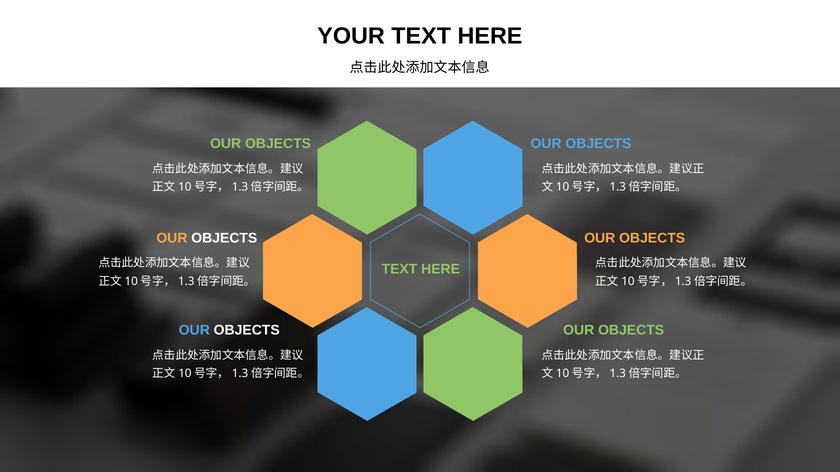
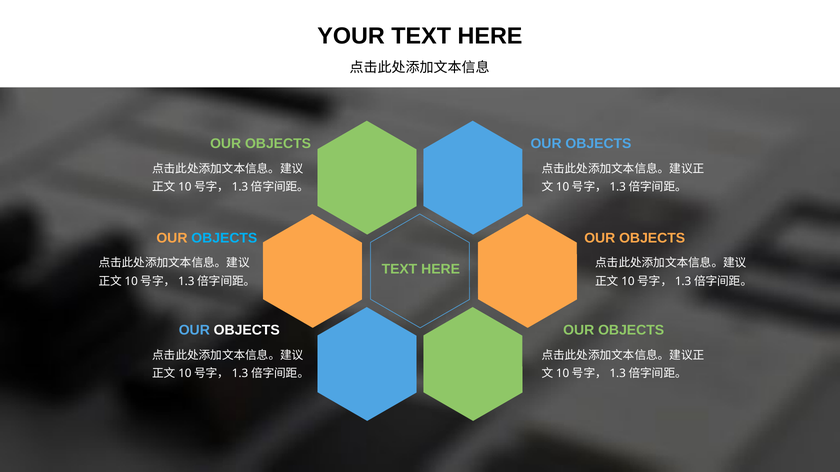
OBJECTS colour: white -> light blue (224, 238)
